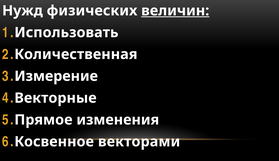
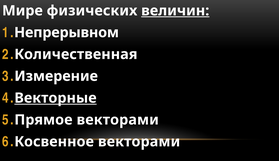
Нужд: Нужд -> Мире (22, 11)
Использовать: Использовать -> Непрерывном (67, 32)
Векторные underline: none -> present (55, 98)
Прямое изменения: изменения -> векторами (118, 120)
